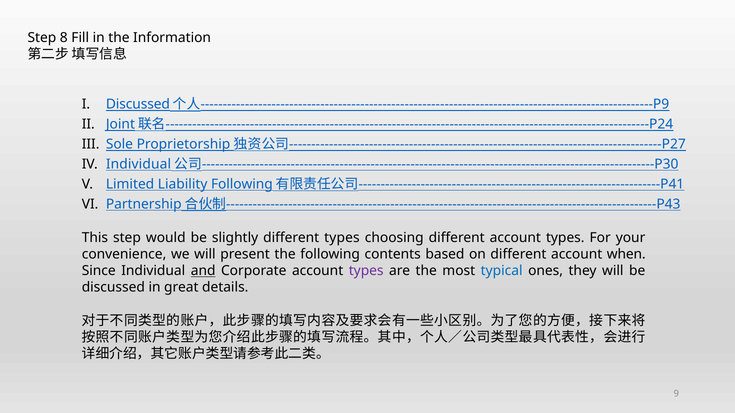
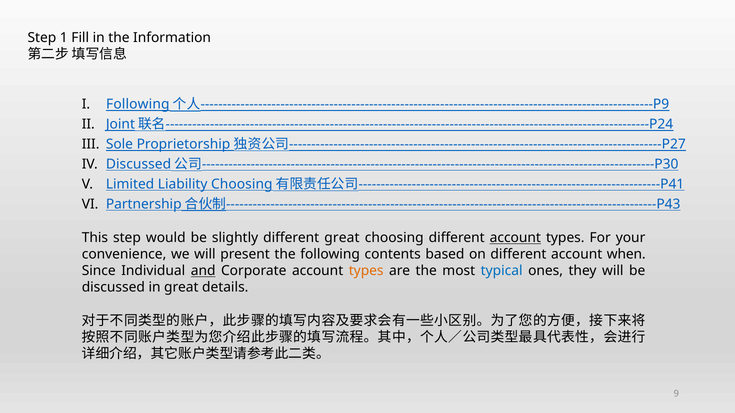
8: 8 -> 1 (64, 38)
Discussed: Discussed -> Following (138, 104)
Individual: Individual -> Discussed (139, 164)
Liability Following: Following -> Choosing (242, 184)
different types: types -> great (342, 238)
account underline: none -> present (515, 238)
types colour: purple -> orange (366, 271)
